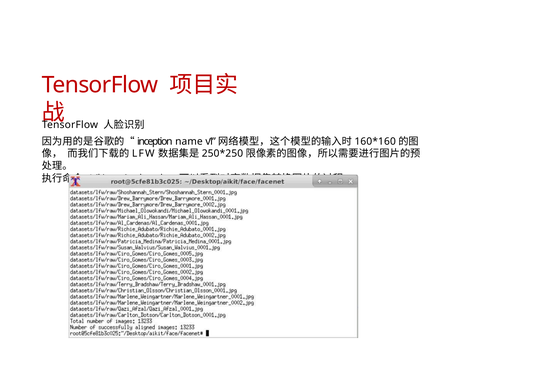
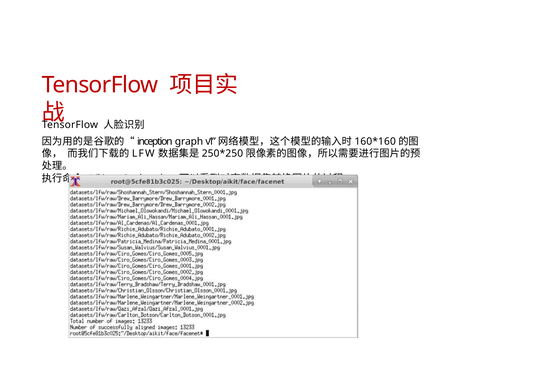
name: name -> graph (189, 141)
